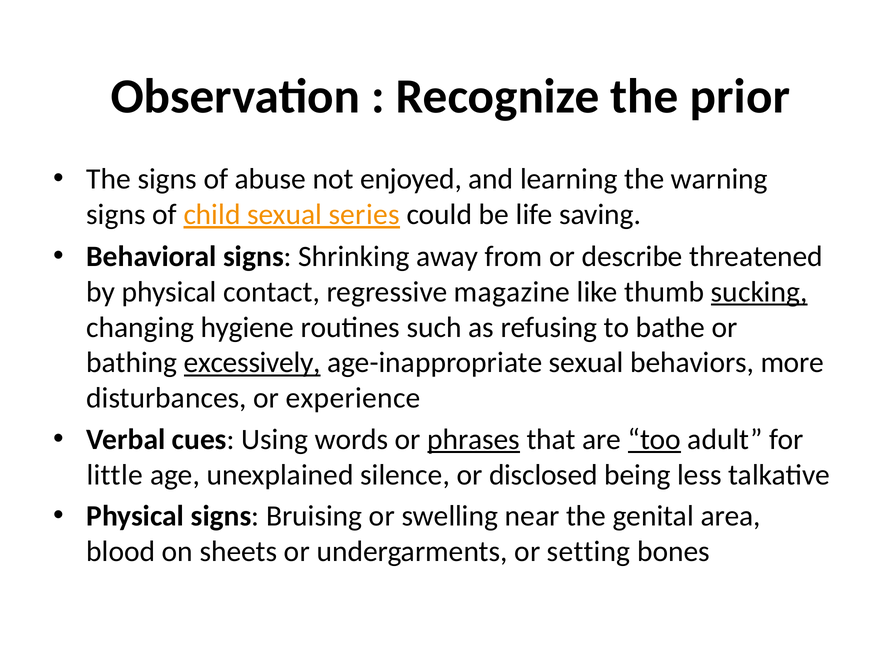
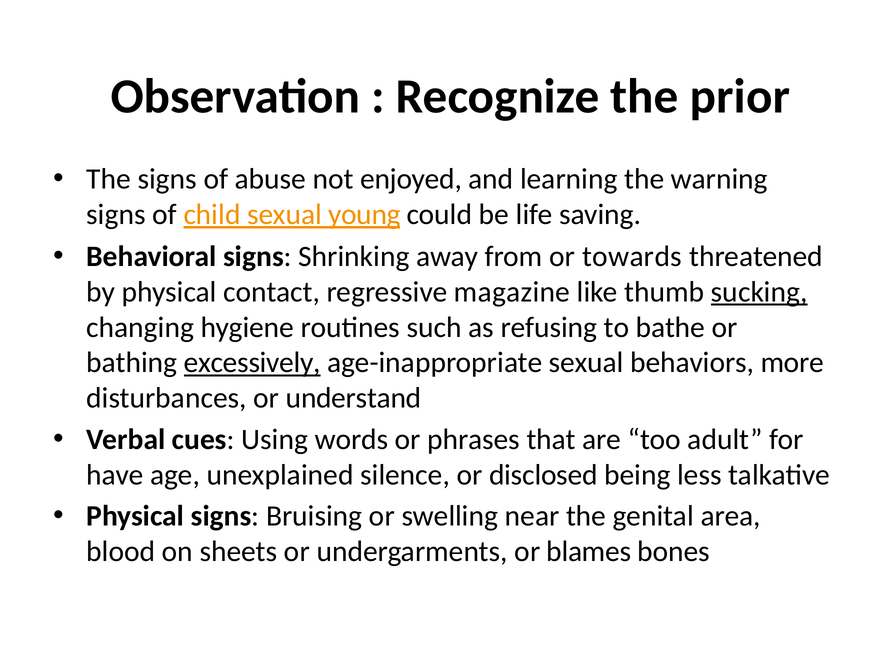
series: series -> young (364, 215)
describe: describe -> towards (632, 257)
experience: experience -> understand (354, 398)
phrases underline: present -> none (474, 440)
too underline: present -> none (654, 440)
little: little -> have (115, 475)
setting: setting -> blames (589, 552)
